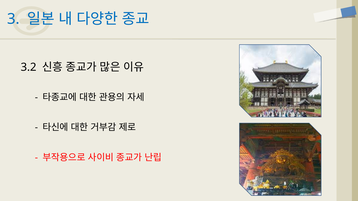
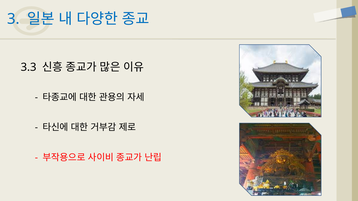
3.2: 3.2 -> 3.3 (29, 67)
